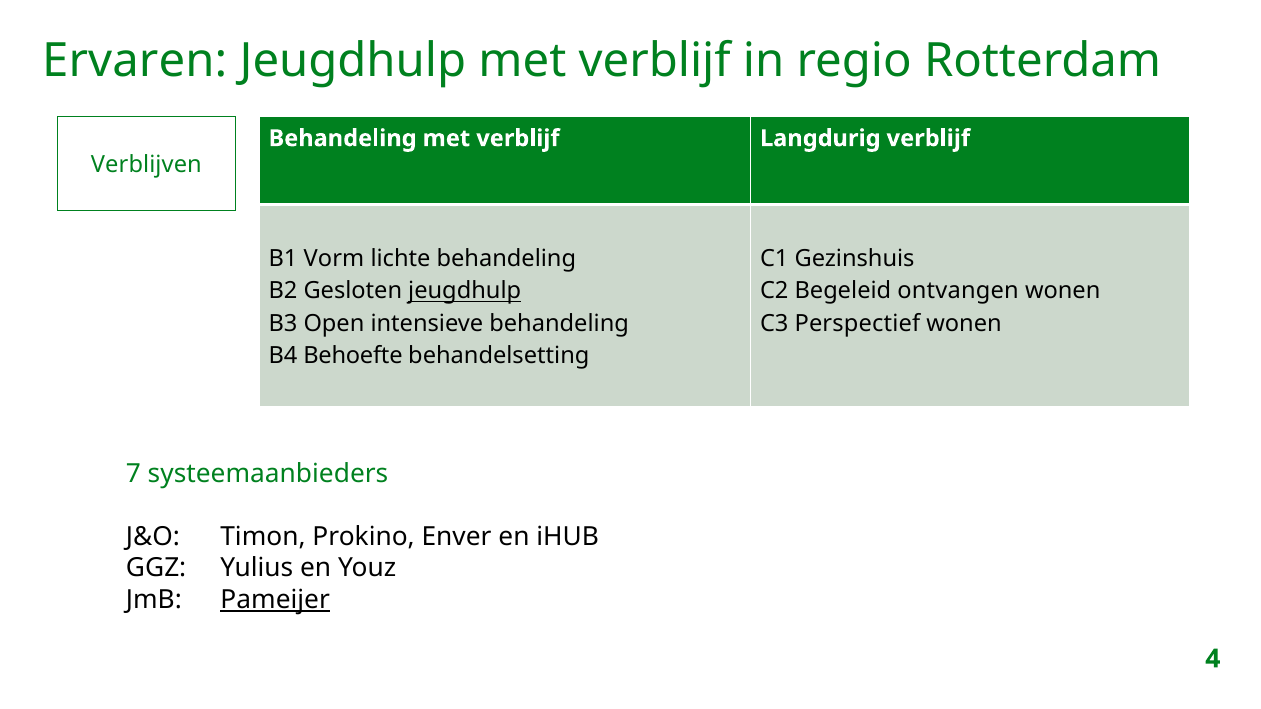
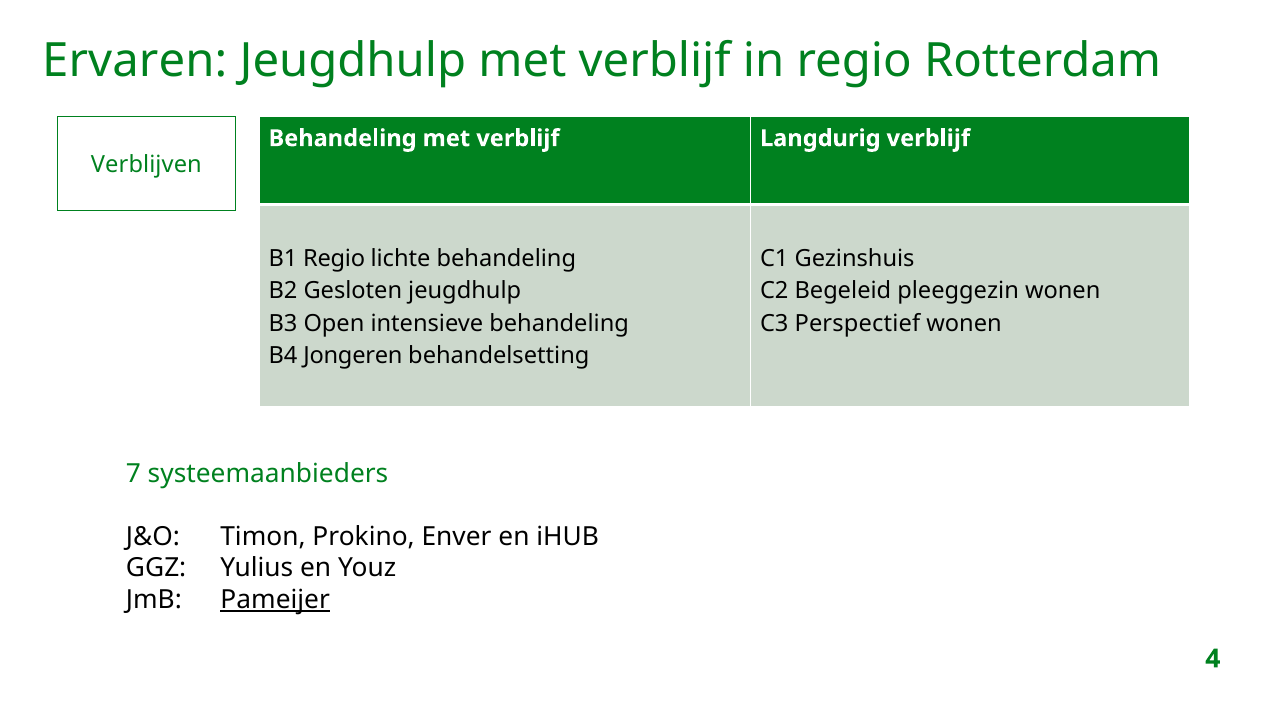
B1 Vorm: Vorm -> Regio (334, 259)
jeugdhulp underline: present -> none (465, 291)
ontvangen: ontvangen -> pleeggezin (958, 291)
Behoefte: Behoefte -> Jongeren (353, 356)
